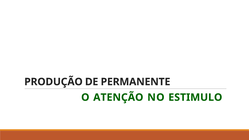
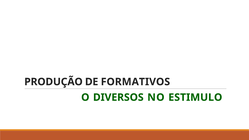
PERMANENTE: PERMANENTE -> FORMATIVOS (135, 82)
ATENÇÃO: ATENÇÃO -> DIVERSOS (118, 97)
